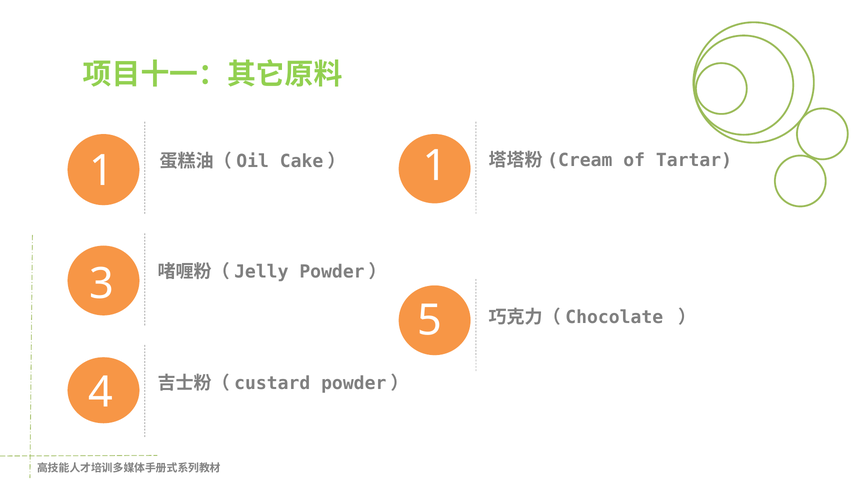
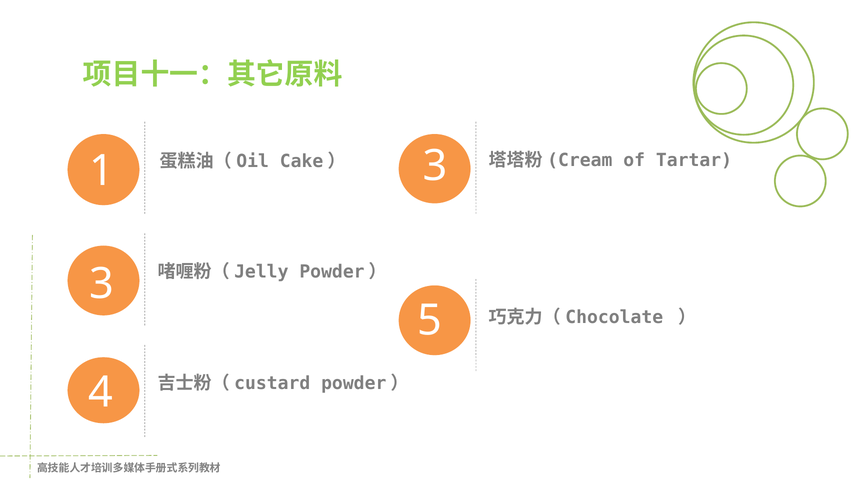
Cake） 1: 1 -> 3 (435, 166)
